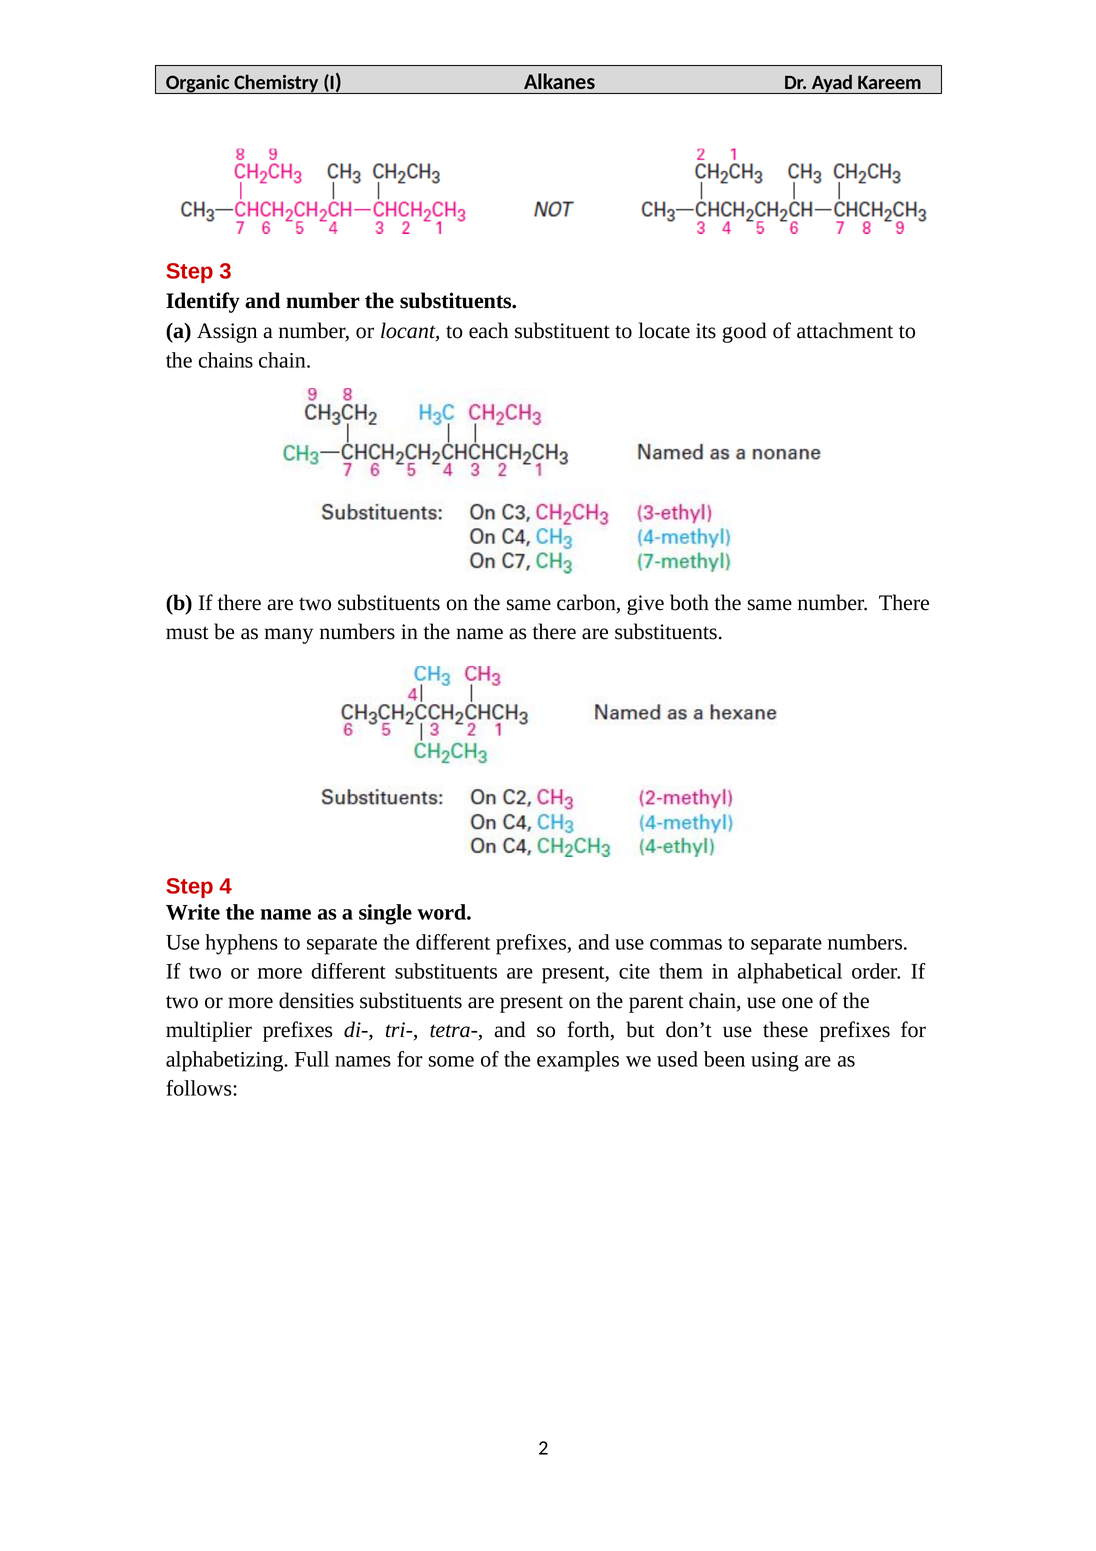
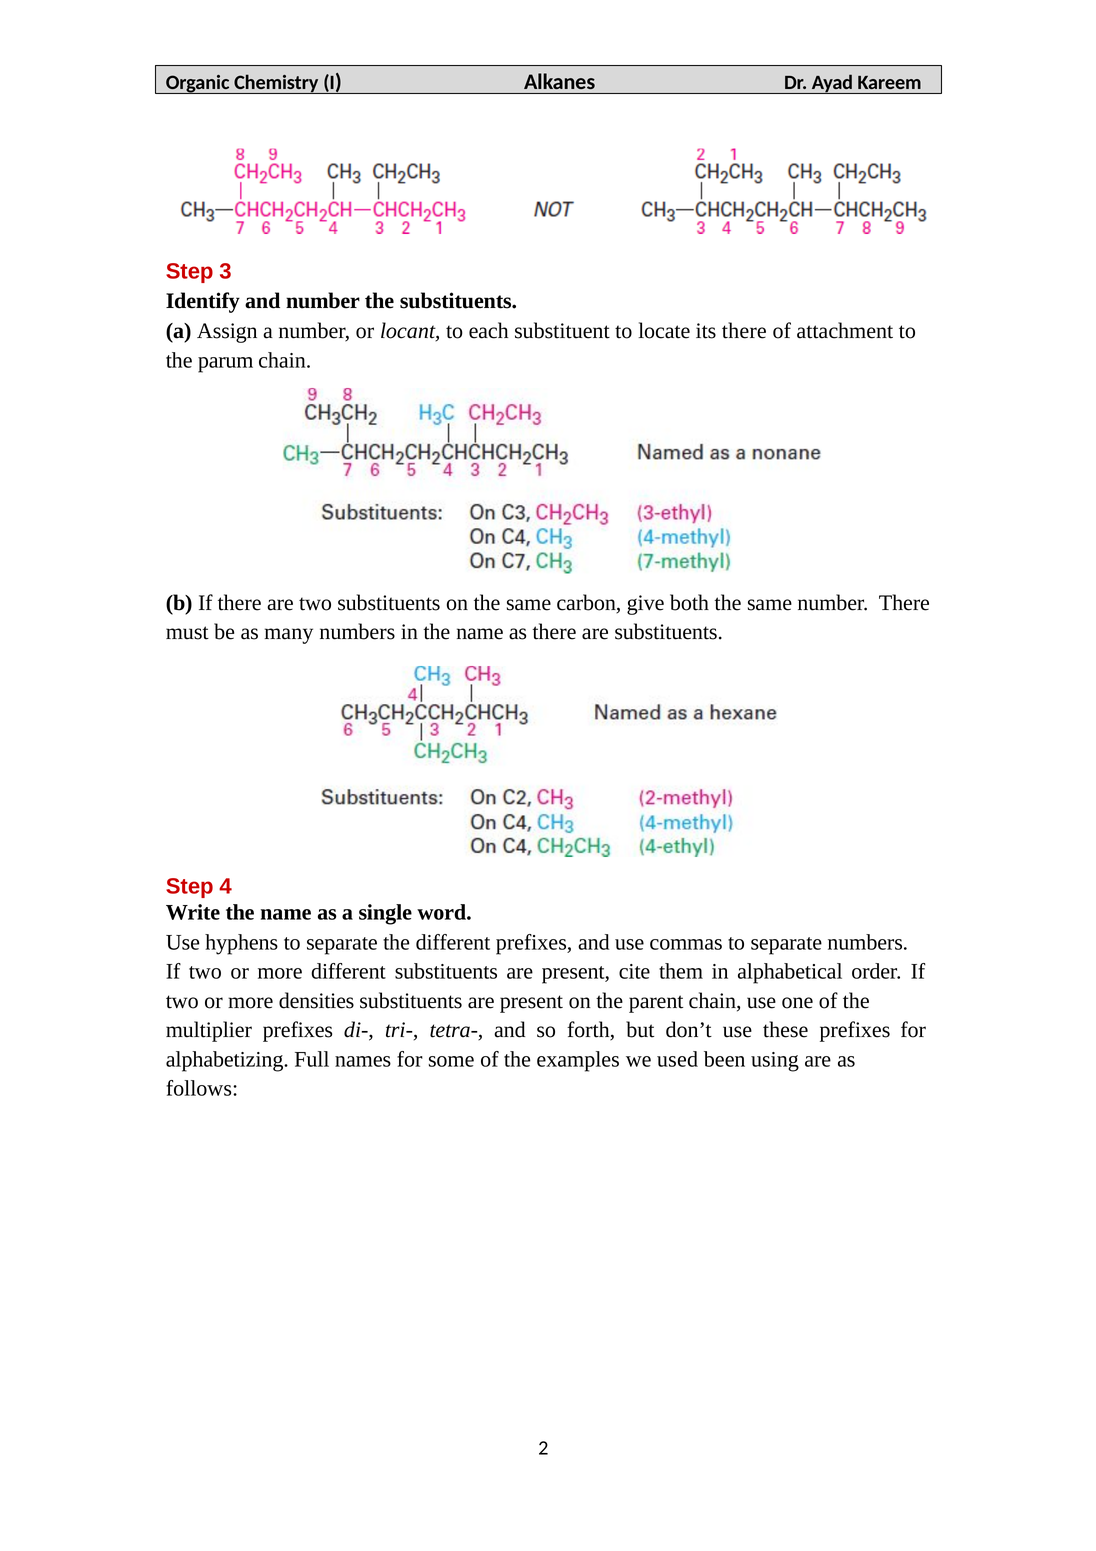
its good: good -> there (744, 331)
chains: chains -> parum (226, 360)
